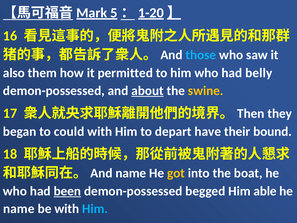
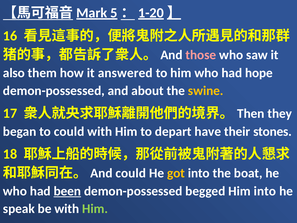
those colour: light blue -> pink (201, 55)
permitted: permitted -> answered (125, 73)
belly: belly -> hope (259, 73)
about underline: present -> none (148, 91)
bound: bound -> stones (273, 131)
name: name -> could (131, 173)
Him able: able -> into (265, 191)
name: name -> speak (19, 209)
Him colour: light blue -> light green (95, 209)
